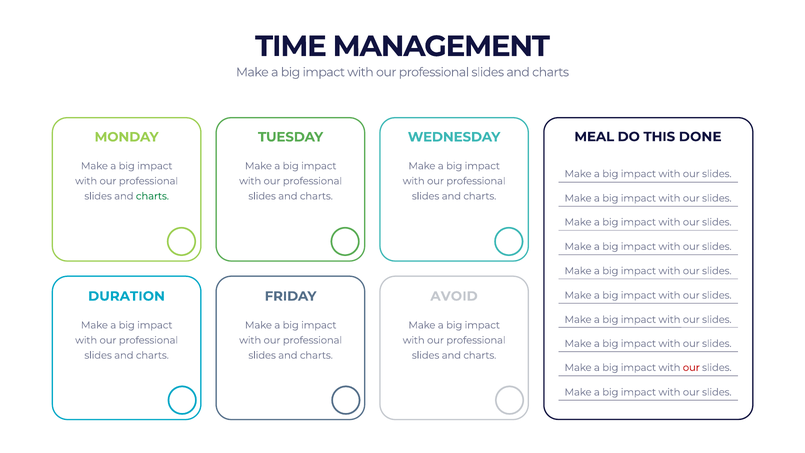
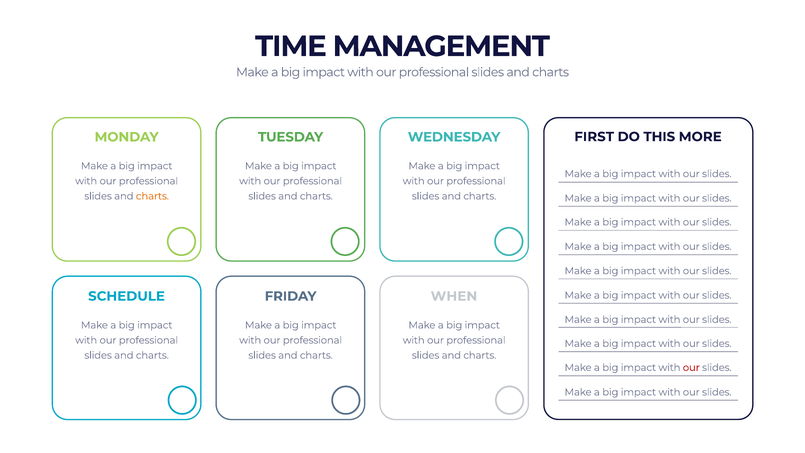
MEAL: MEAL -> FIRST (594, 137)
DONE: DONE -> MORE (700, 137)
charts colour: green -> orange (152, 196)
DURATION: DURATION -> SCHEDULE (127, 296)
AVOID: AVOID -> WHEN (454, 296)
